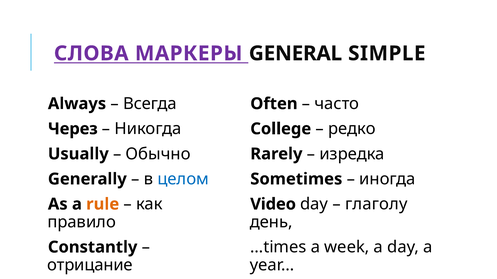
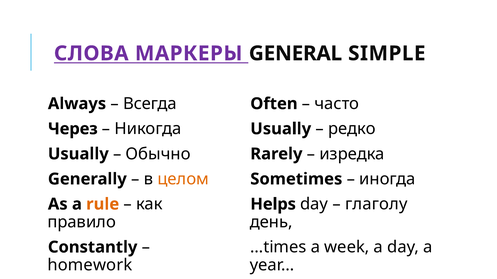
College: College -> Usually (281, 129)
целом colour: blue -> orange (183, 179)
Video: Video -> Helps (273, 205)
отрицание: отрицание -> homework (90, 265)
